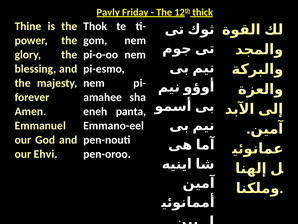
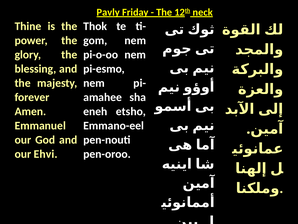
thick: thick -> neck (203, 12)
panta: panta -> etsho (131, 111)
